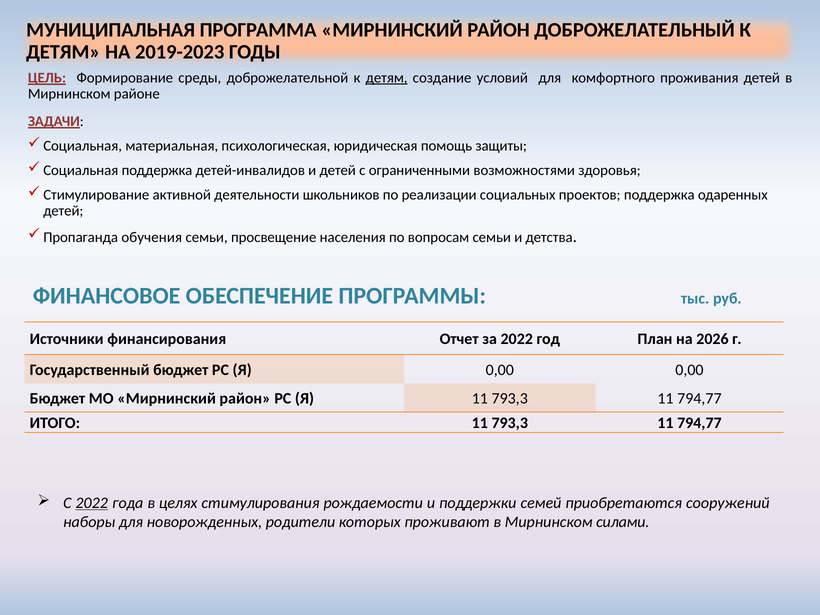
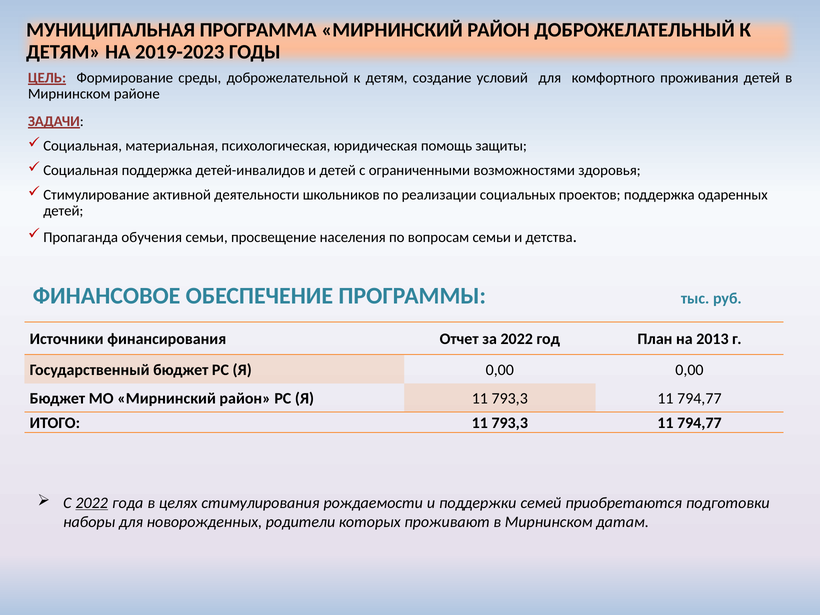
детям underline: present -> none (387, 78)
2026: 2026 -> 2013 (712, 339)
сооружений: сооружений -> подготовки (728, 503)
силами: силами -> датам (623, 522)
